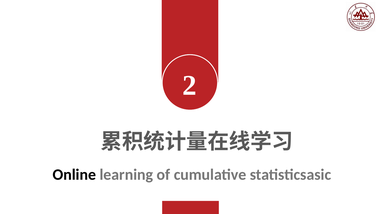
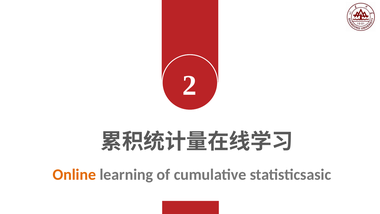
Online colour: black -> orange (74, 174)
